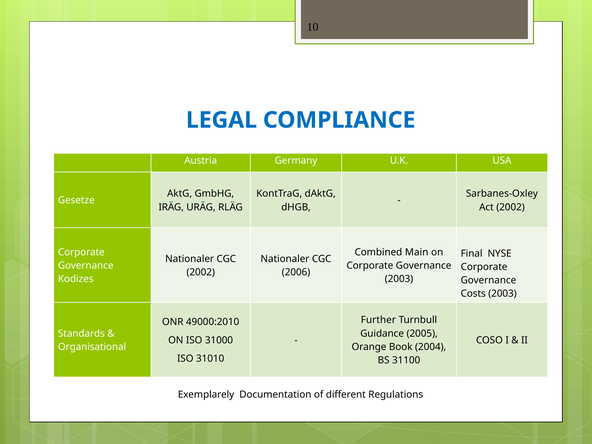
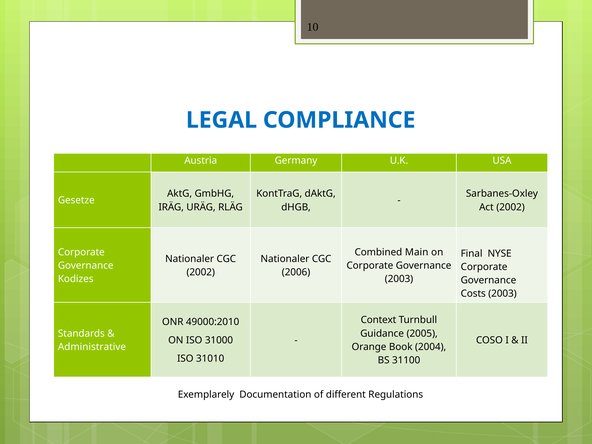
Further: Further -> Context (378, 320)
Organisational: Organisational -> Administrative (92, 347)
